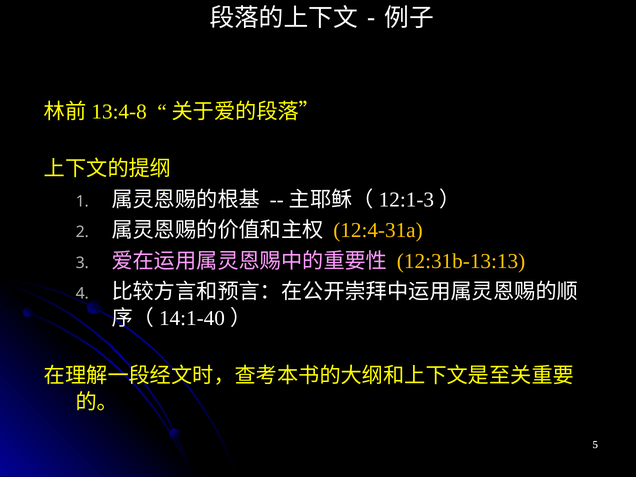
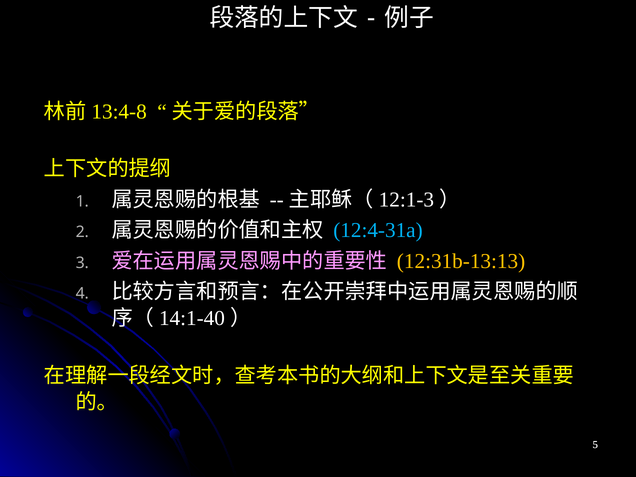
12:4-31a colour: yellow -> light blue (378, 230)
